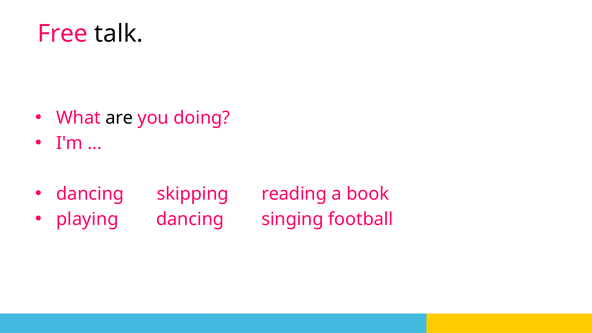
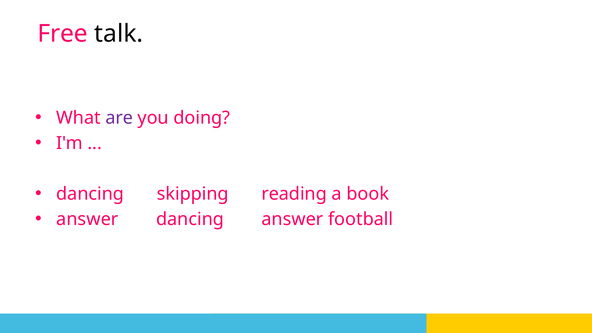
are colour: black -> purple (119, 118)
playing: playing -> answer (87, 219)
dancing singing: singing -> answer (292, 219)
